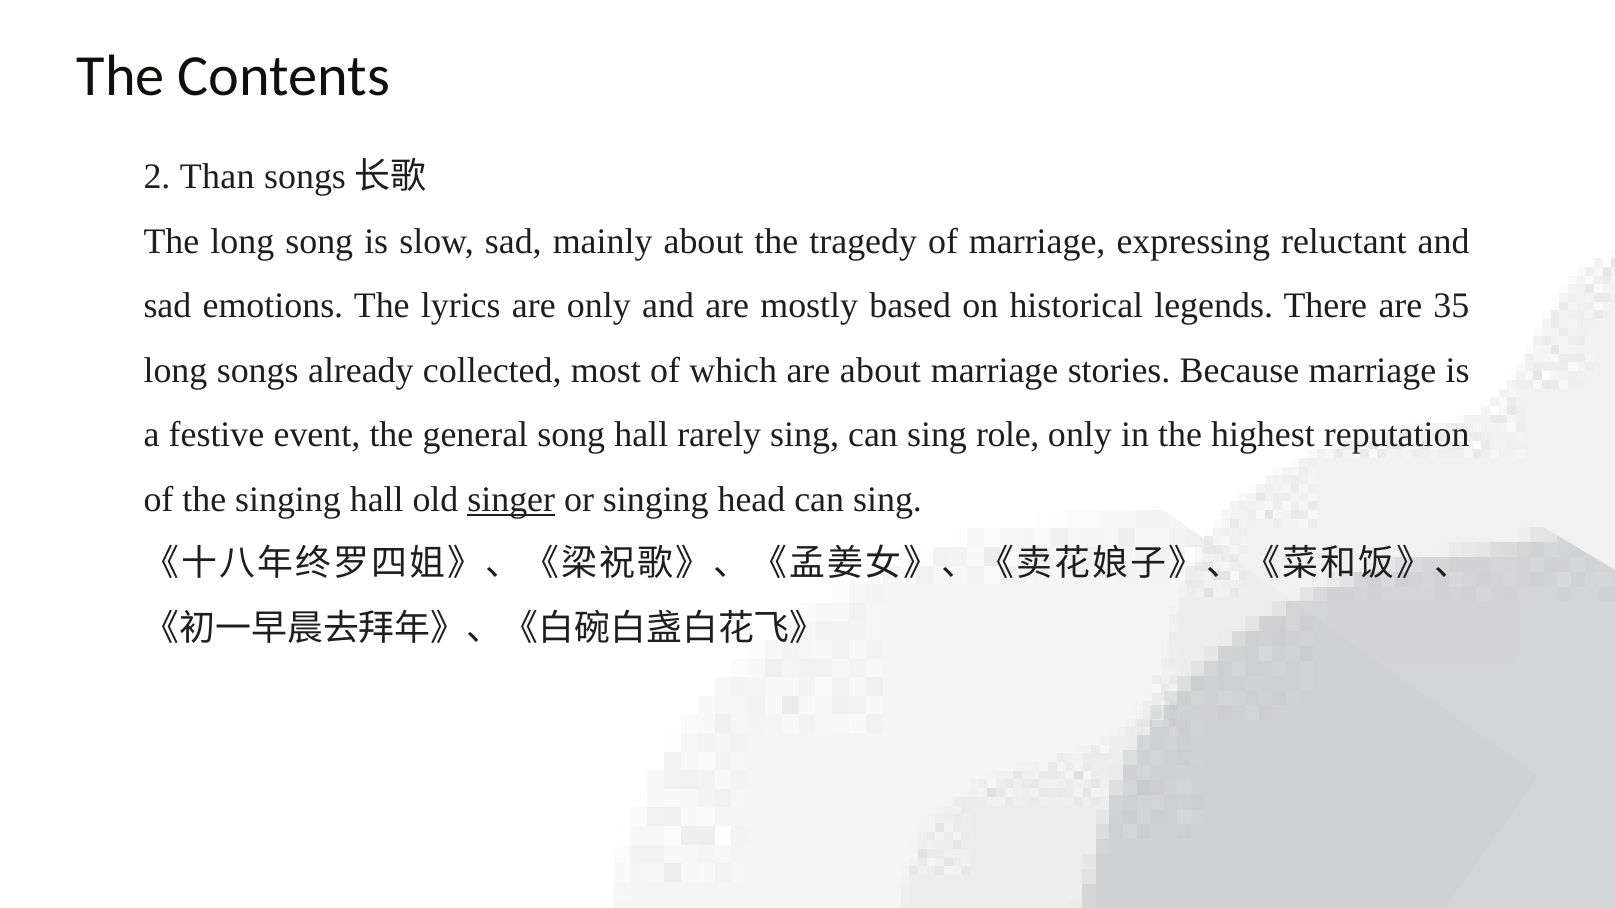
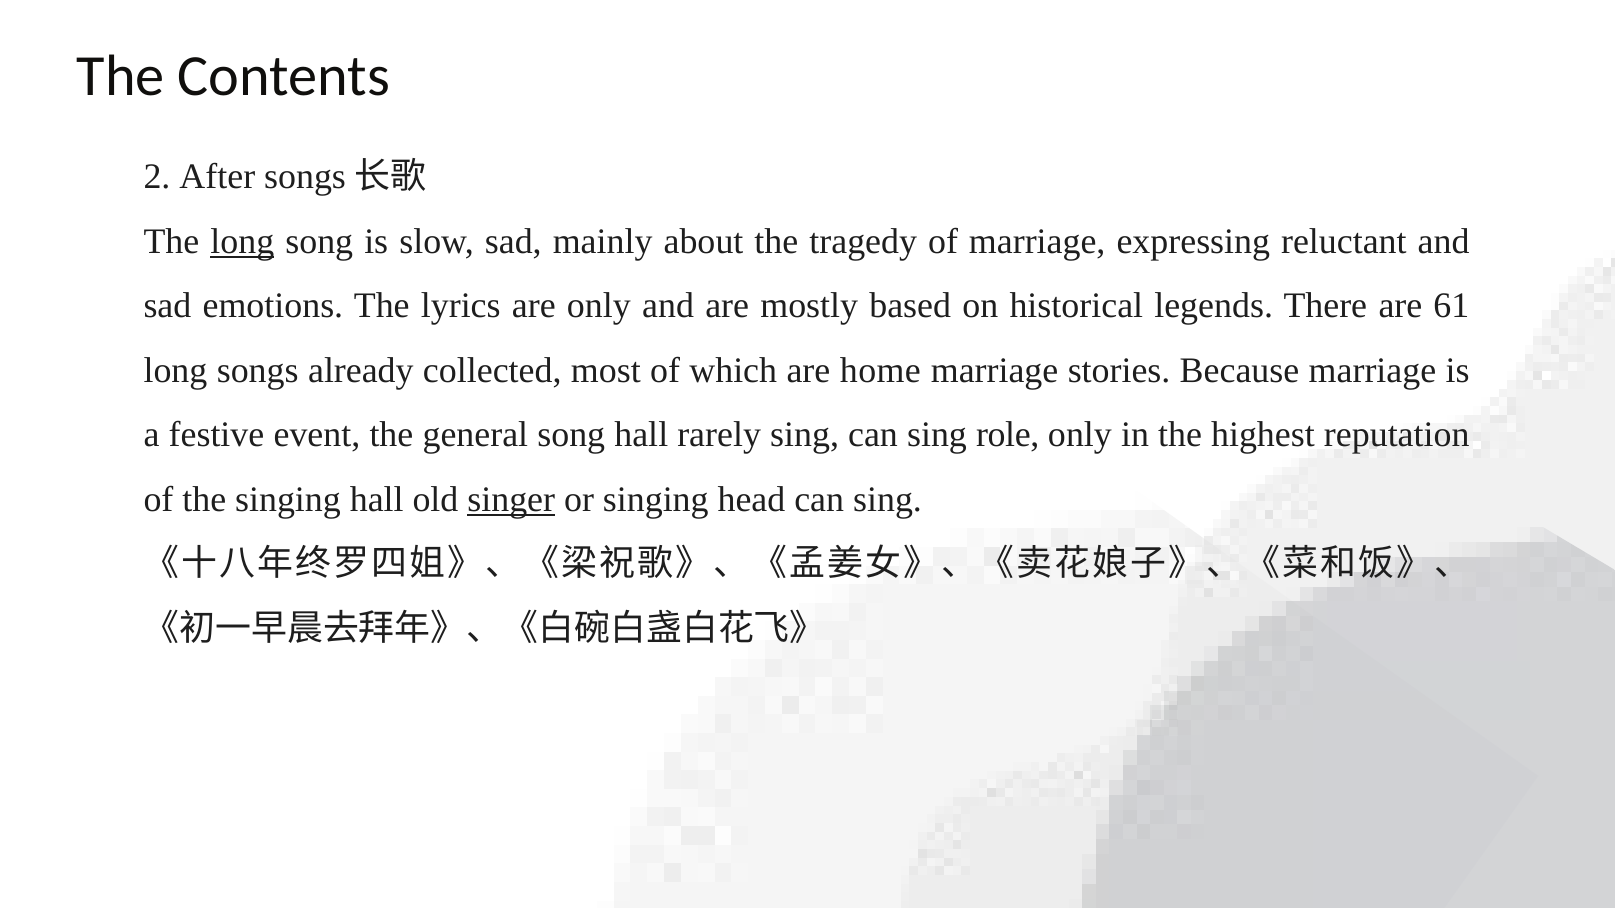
Than: Than -> After (217, 177)
long underline: none -> present (242, 241)
35: 35 -> 61 (1451, 306)
are about: about -> home (880, 371)
